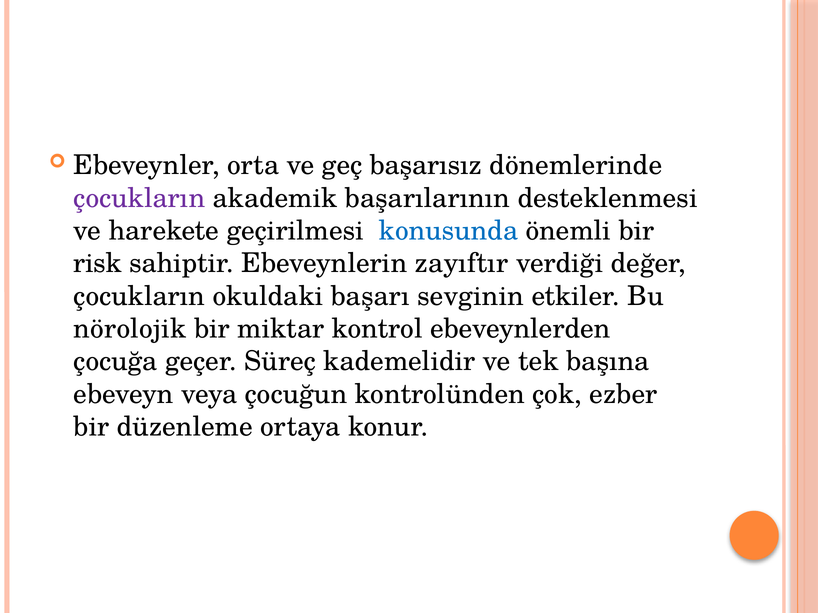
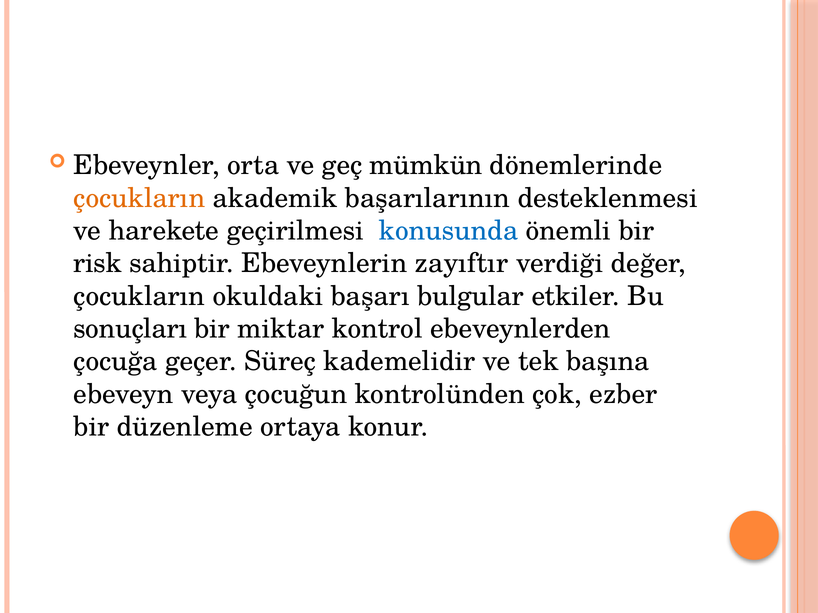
başarısız: başarısız -> mümkün (426, 165)
çocukların colour: purple -> orange (139, 198)
sevginin: sevginin -> bulgular (471, 296)
nörolojik: nörolojik -> sonuçları (130, 329)
